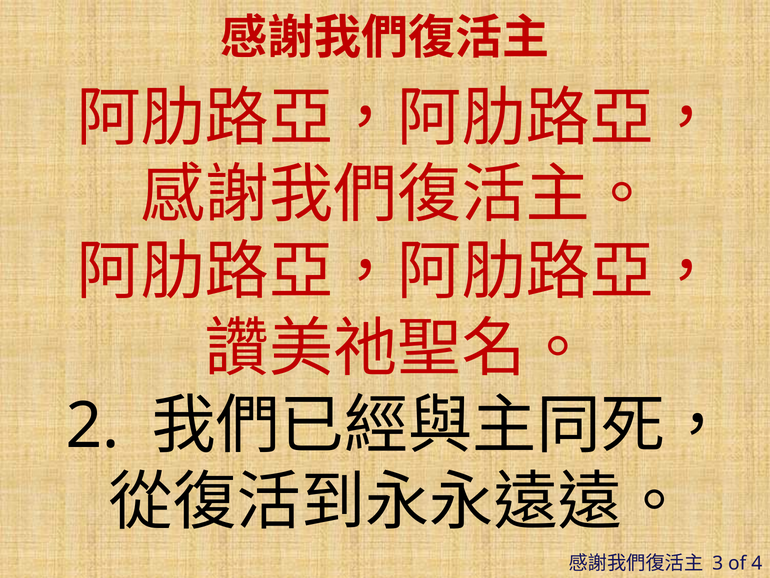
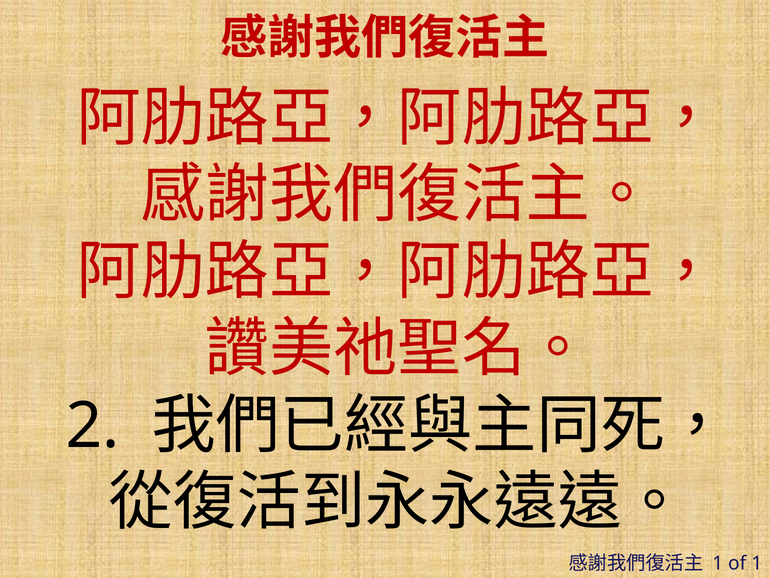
3: 3 -> 1 (718, 563)
of 4: 4 -> 1 (757, 563)
